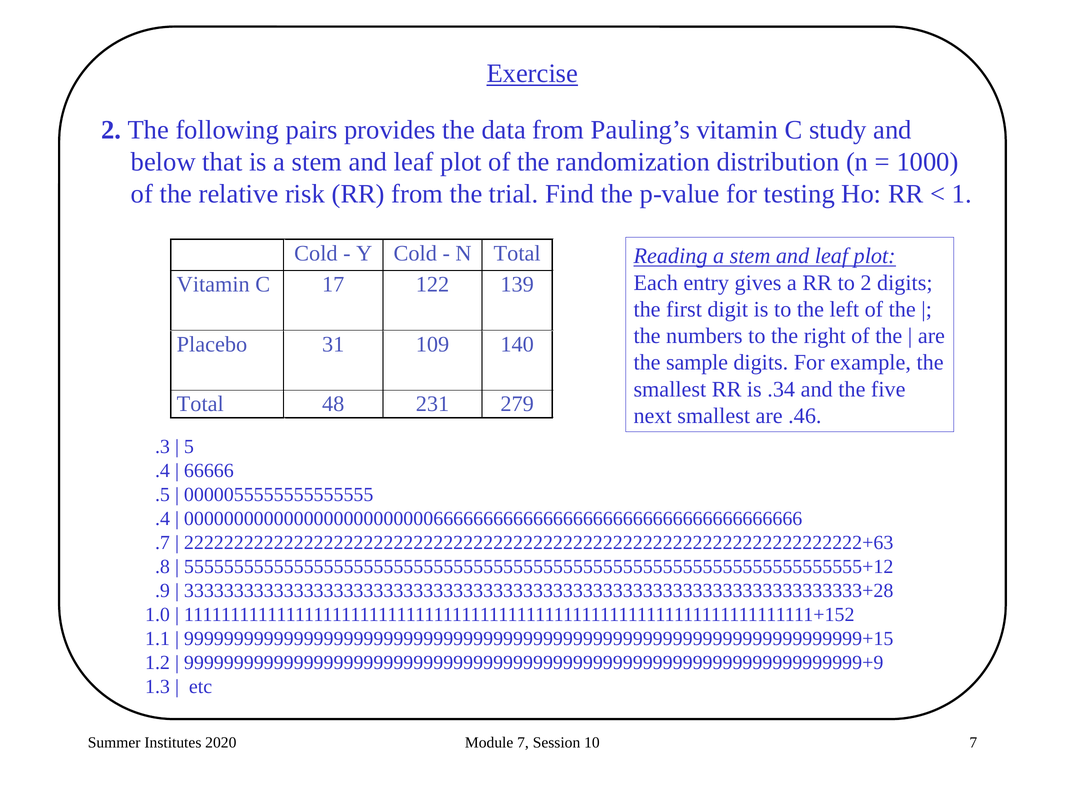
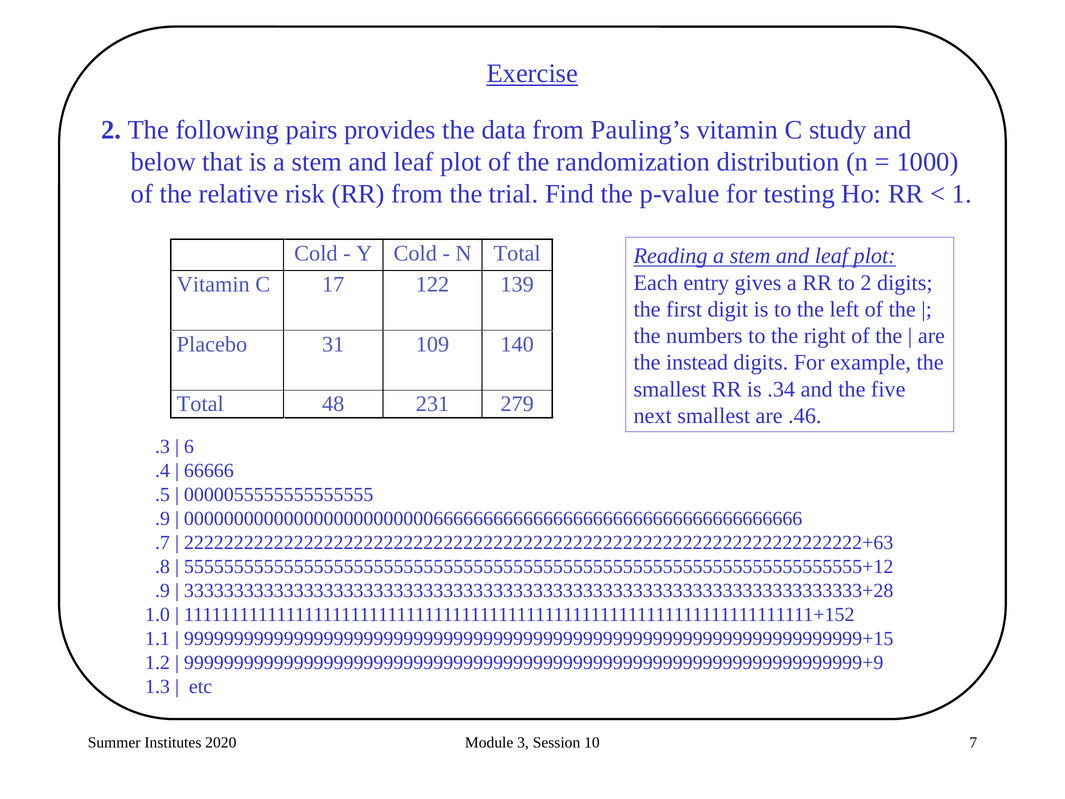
sample: sample -> instead (697, 363)
5: 5 -> 6 (189, 447)
.4: .4 -> .9 (163, 519)
Module 7: 7 -> 3 (523, 742)
